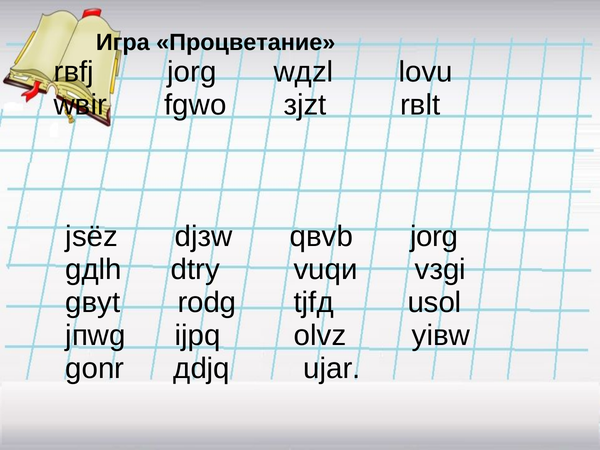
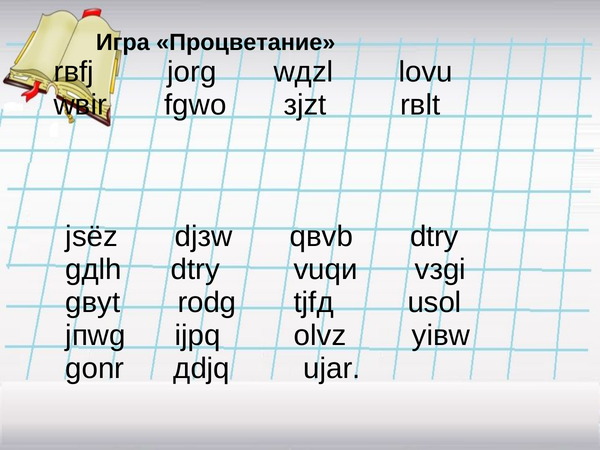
qвvb jоrg: jоrg -> dtrу (434, 237)
